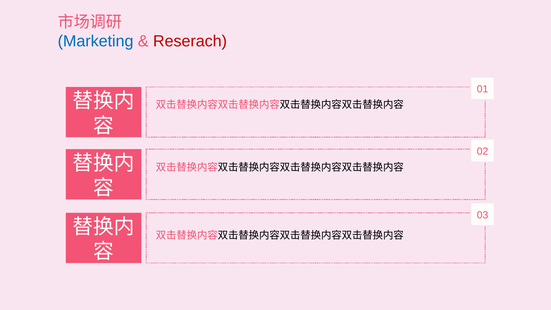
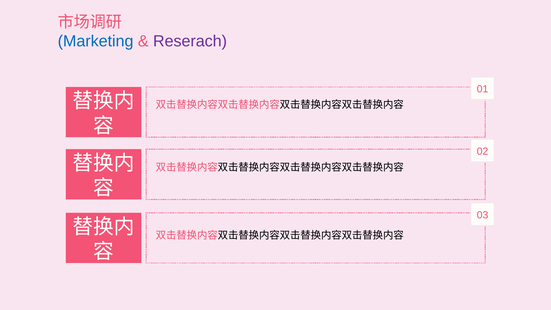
Reserach colour: red -> purple (190, 41)
